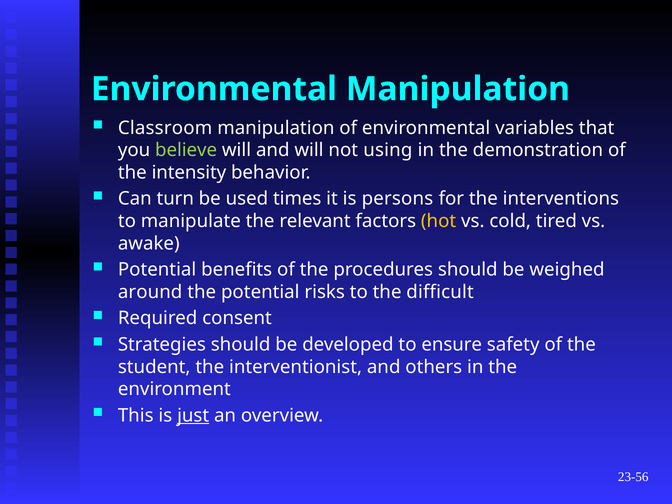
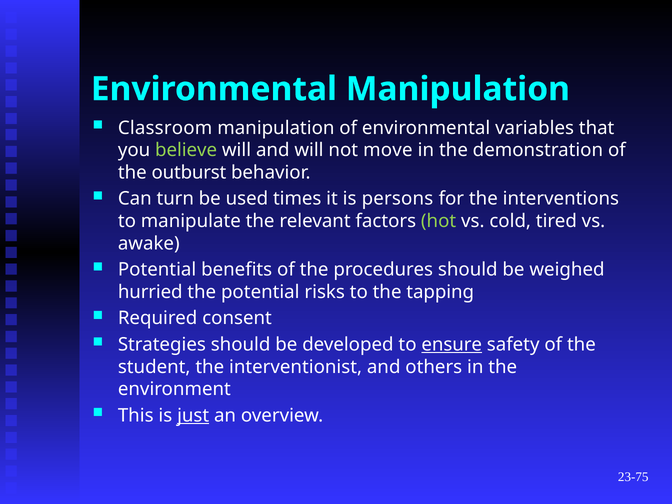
using: using -> move (388, 150)
intensity: intensity -> outburst (189, 173)
hot colour: yellow -> light green (439, 221)
around: around -> hurried (150, 292)
difficult: difficult -> tapping (440, 292)
ensure underline: none -> present (452, 344)
23-56: 23-56 -> 23-75 (633, 477)
